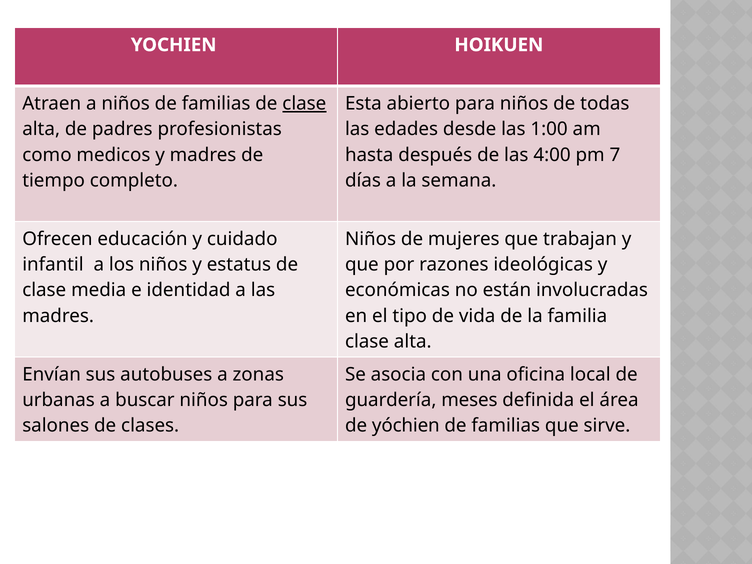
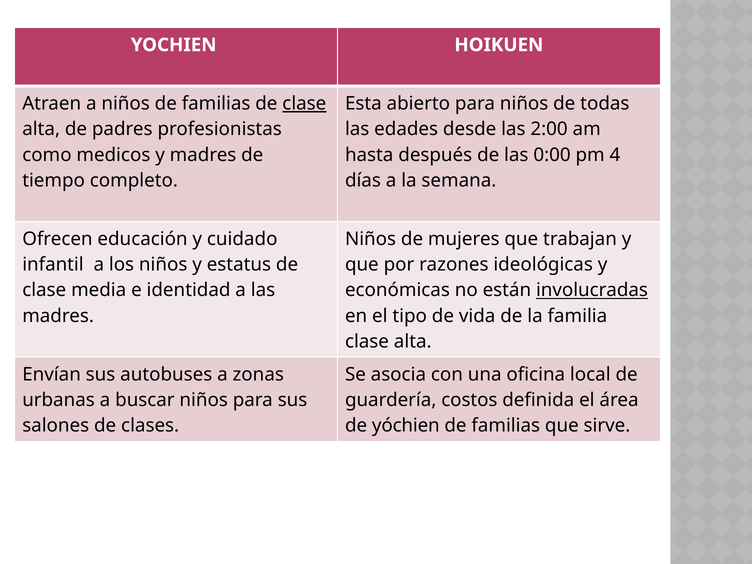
1:00: 1:00 -> 2:00 (549, 129)
4:00: 4:00 -> 0:00 (552, 155)
7: 7 -> 4 (615, 155)
involucradas underline: none -> present (592, 290)
meses: meses -> costos (469, 400)
